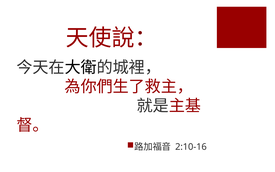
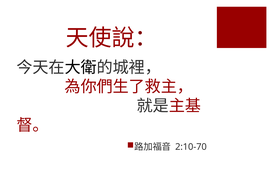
2:10-16: 2:10-16 -> 2:10-70 (191, 147)
